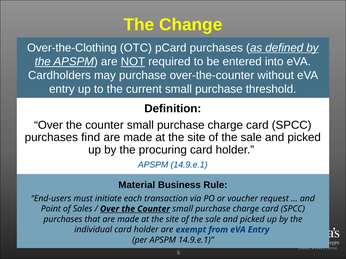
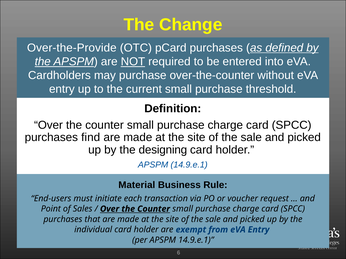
Over-the-Clothing: Over-the-Clothing -> Over-the-Provide (72, 48)
procuring: procuring -> designing (163, 150)
